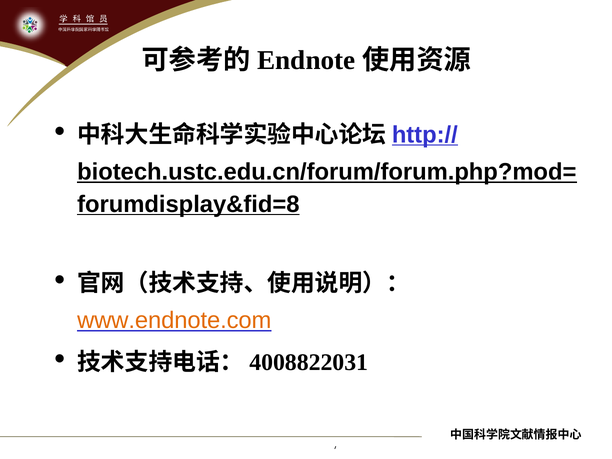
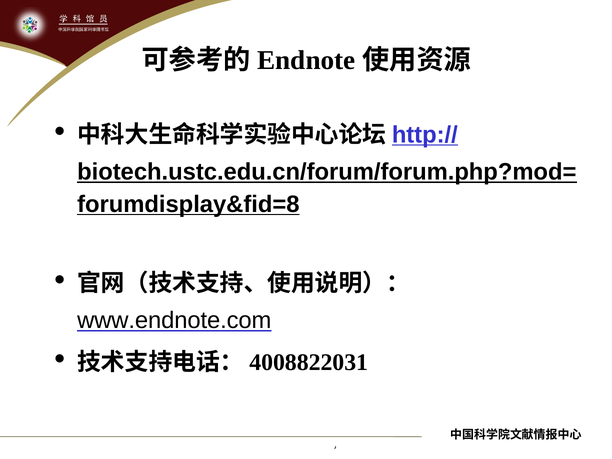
www.endnote.com colour: orange -> black (174, 320)
